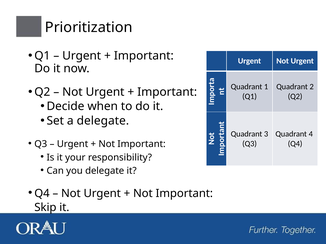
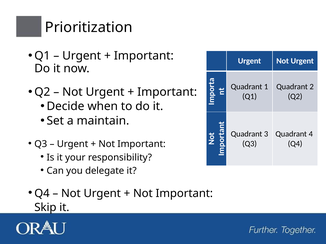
a delegate: delegate -> maintain (103, 121)
